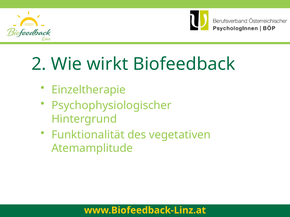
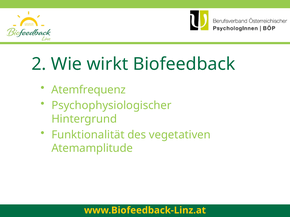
Einzeltherapie: Einzeltherapie -> Atemfrequenz (89, 90)
